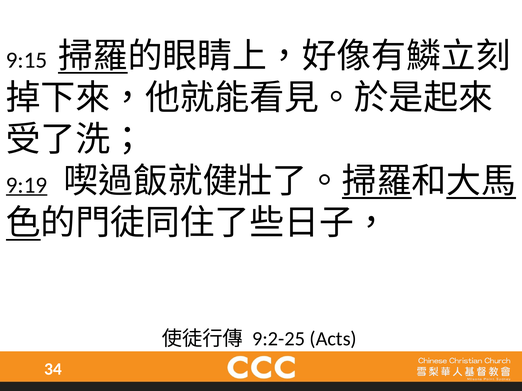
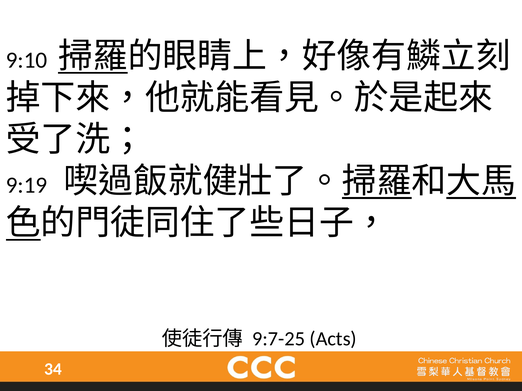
9:15: 9:15 -> 9:10 (27, 60)
9:19 underline: present -> none (27, 185)
9:2-25: 9:2-25 -> 9:7-25 (279, 339)
